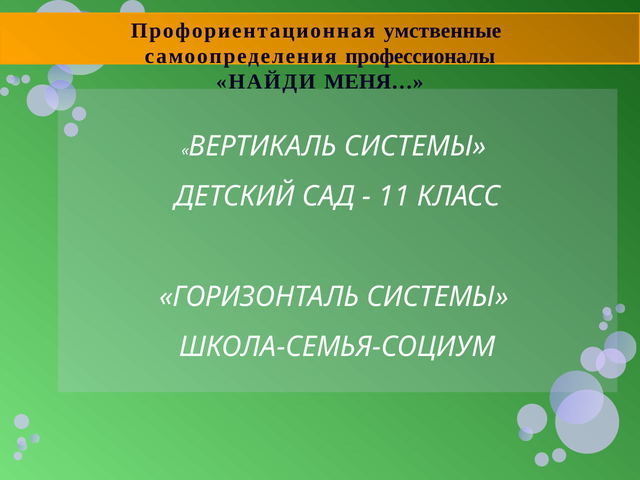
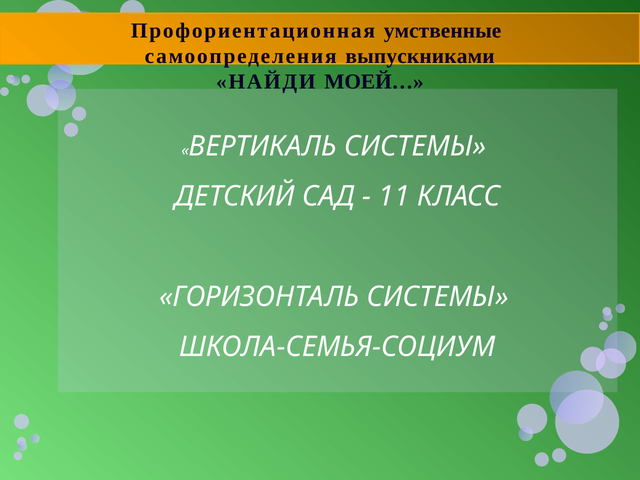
профессионалы: профессионалы -> выпускниками (420, 56)
МЕНЯ…: МЕНЯ… -> МОЕЙ… (374, 82)
